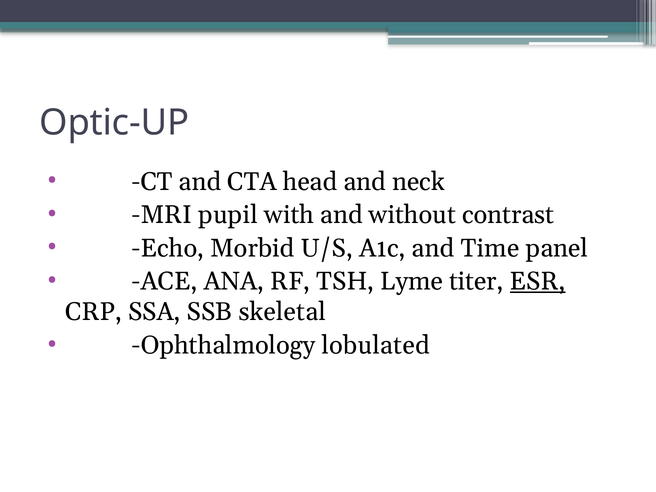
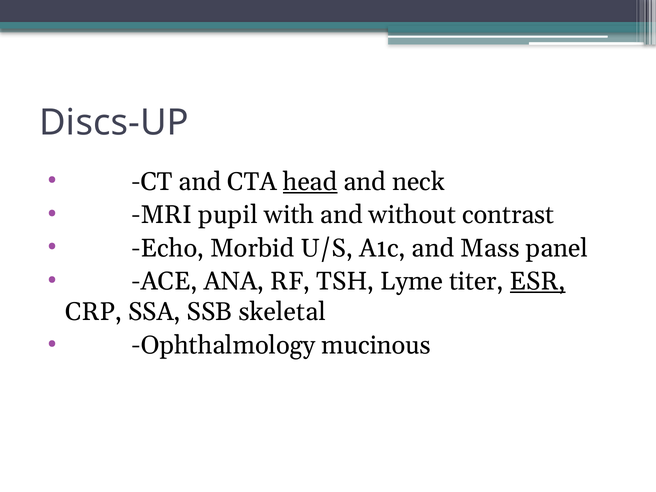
Optic-UP: Optic-UP -> Discs-UP (114, 123)
head underline: none -> present (310, 182)
Time: Time -> Mass (490, 248)
lobulated: lobulated -> mucinous (376, 345)
